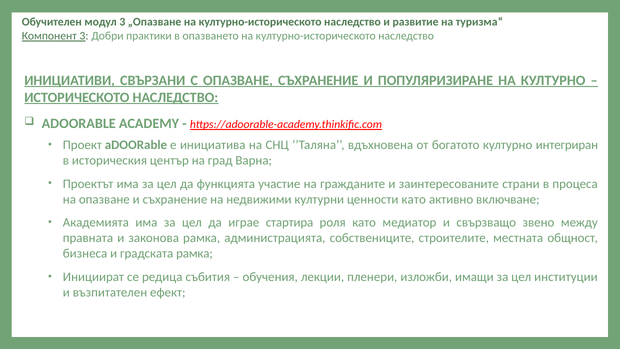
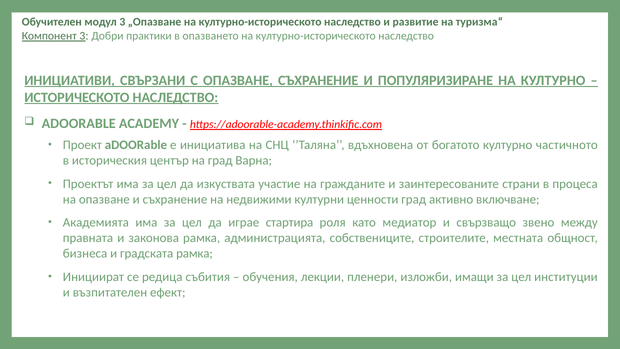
интегриран: интегриран -> частичното (567, 145)
функцията: функцията -> изкуствата (226, 184)
ценности като: като -> град (414, 199)
